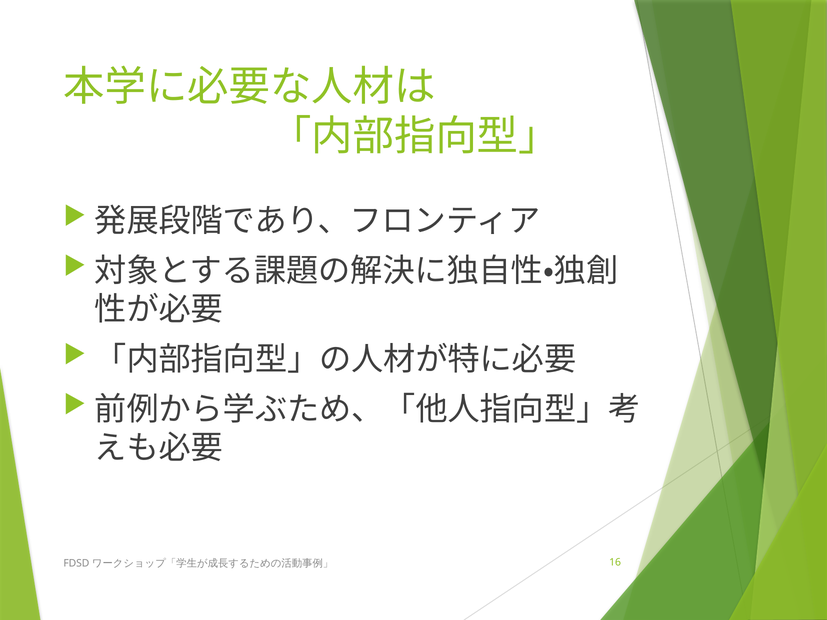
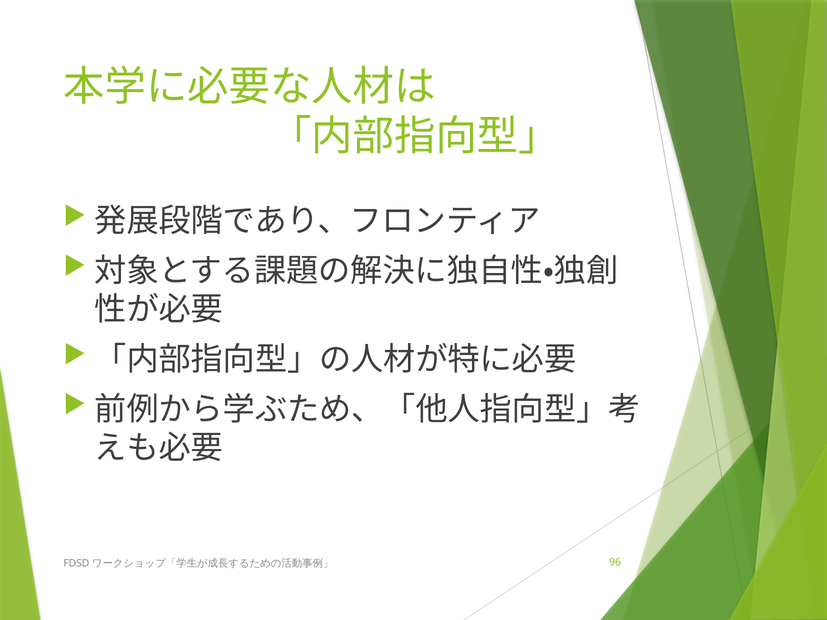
16: 16 -> 96 (615, 563)
